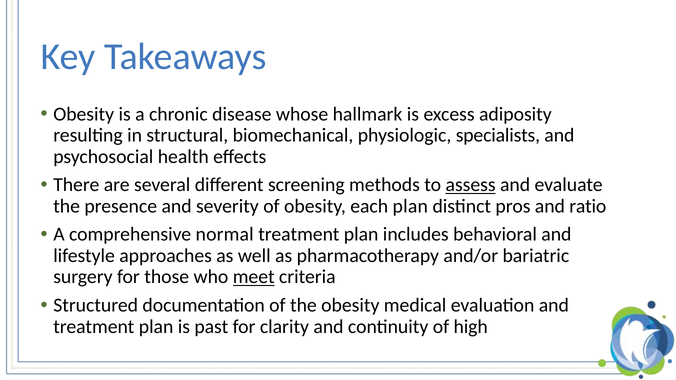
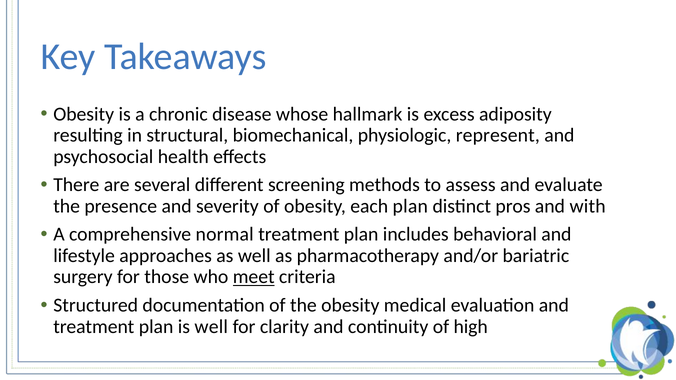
specialists: specialists -> represent (498, 136)
assess underline: present -> none (471, 185)
ratio: ratio -> with (588, 206)
is past: past -> well (211, 327)
